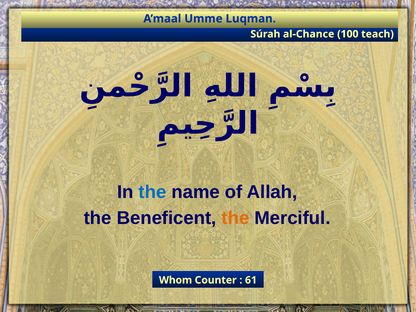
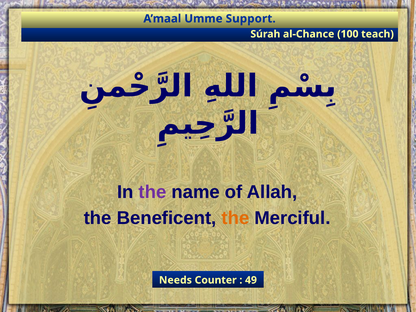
Luqman: Luqman -> Support (251, 19)
the colour: blue -> purple (153, 192)
Whom: Whom -> Needs (175, 280)
61: 61 -> 49 (251, 280)
